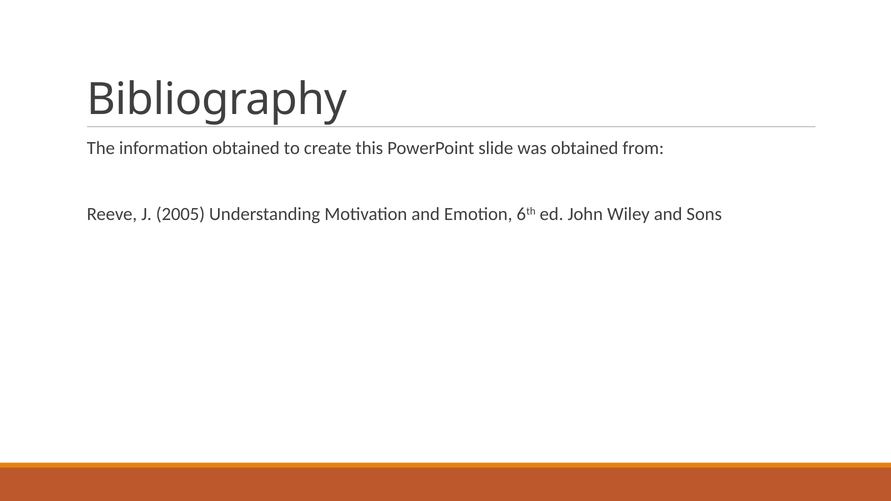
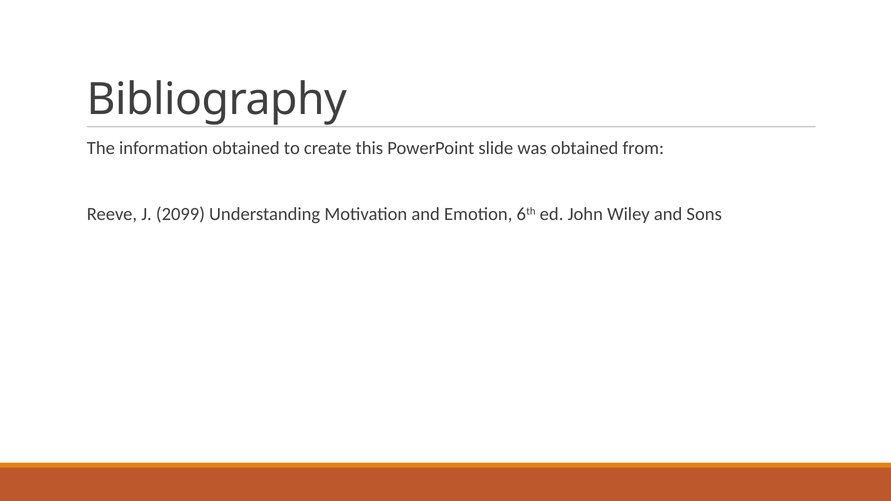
2005: 2005 -> 2099 (180, 214)
